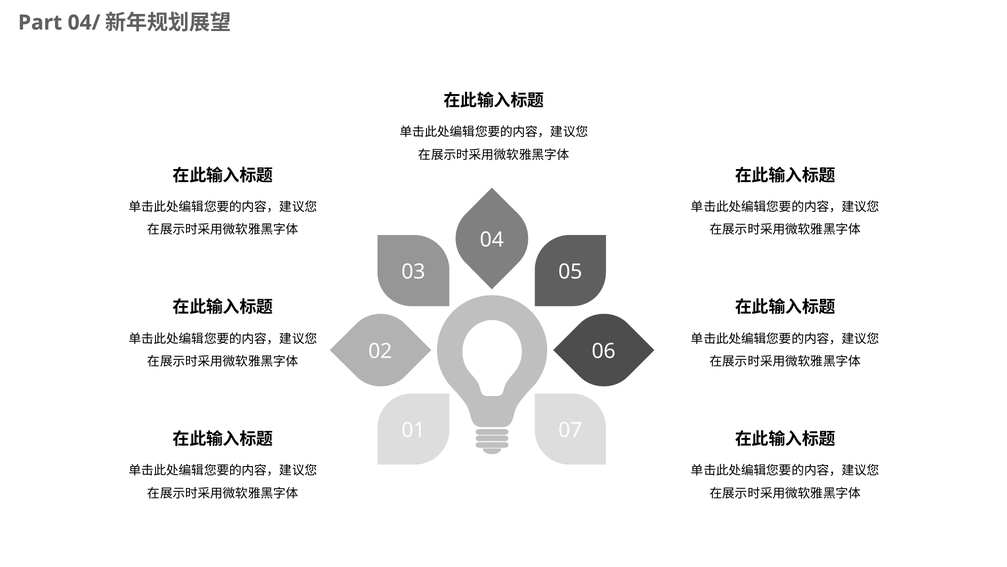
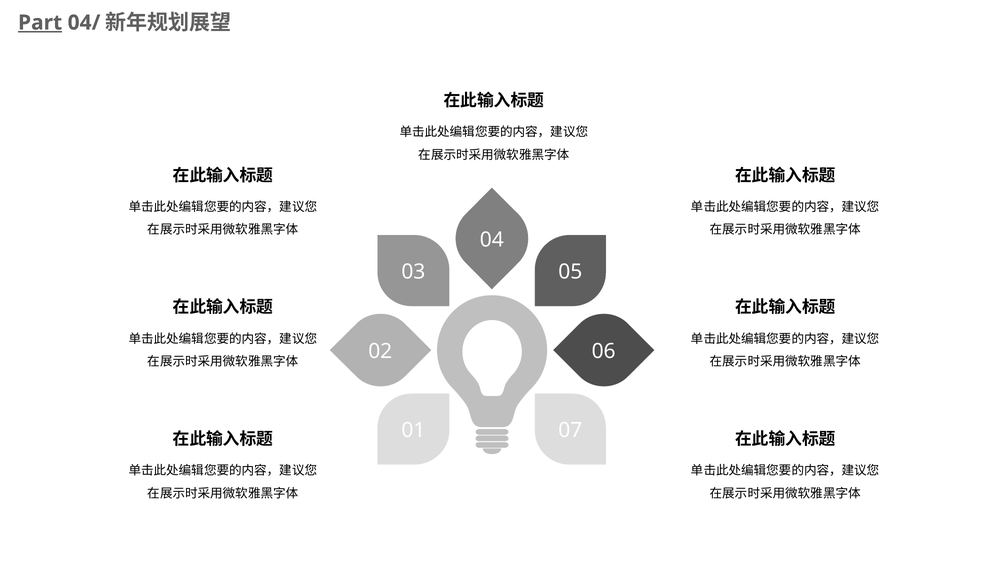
Part underline: none -> present (40, 23)
